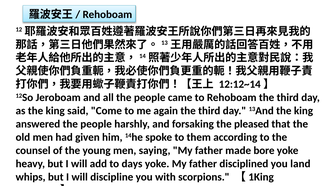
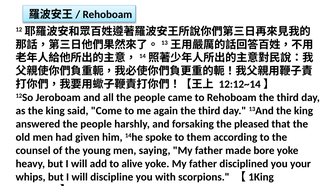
days: days -> alive (132, 163)
land: land -> your (300, 163)
